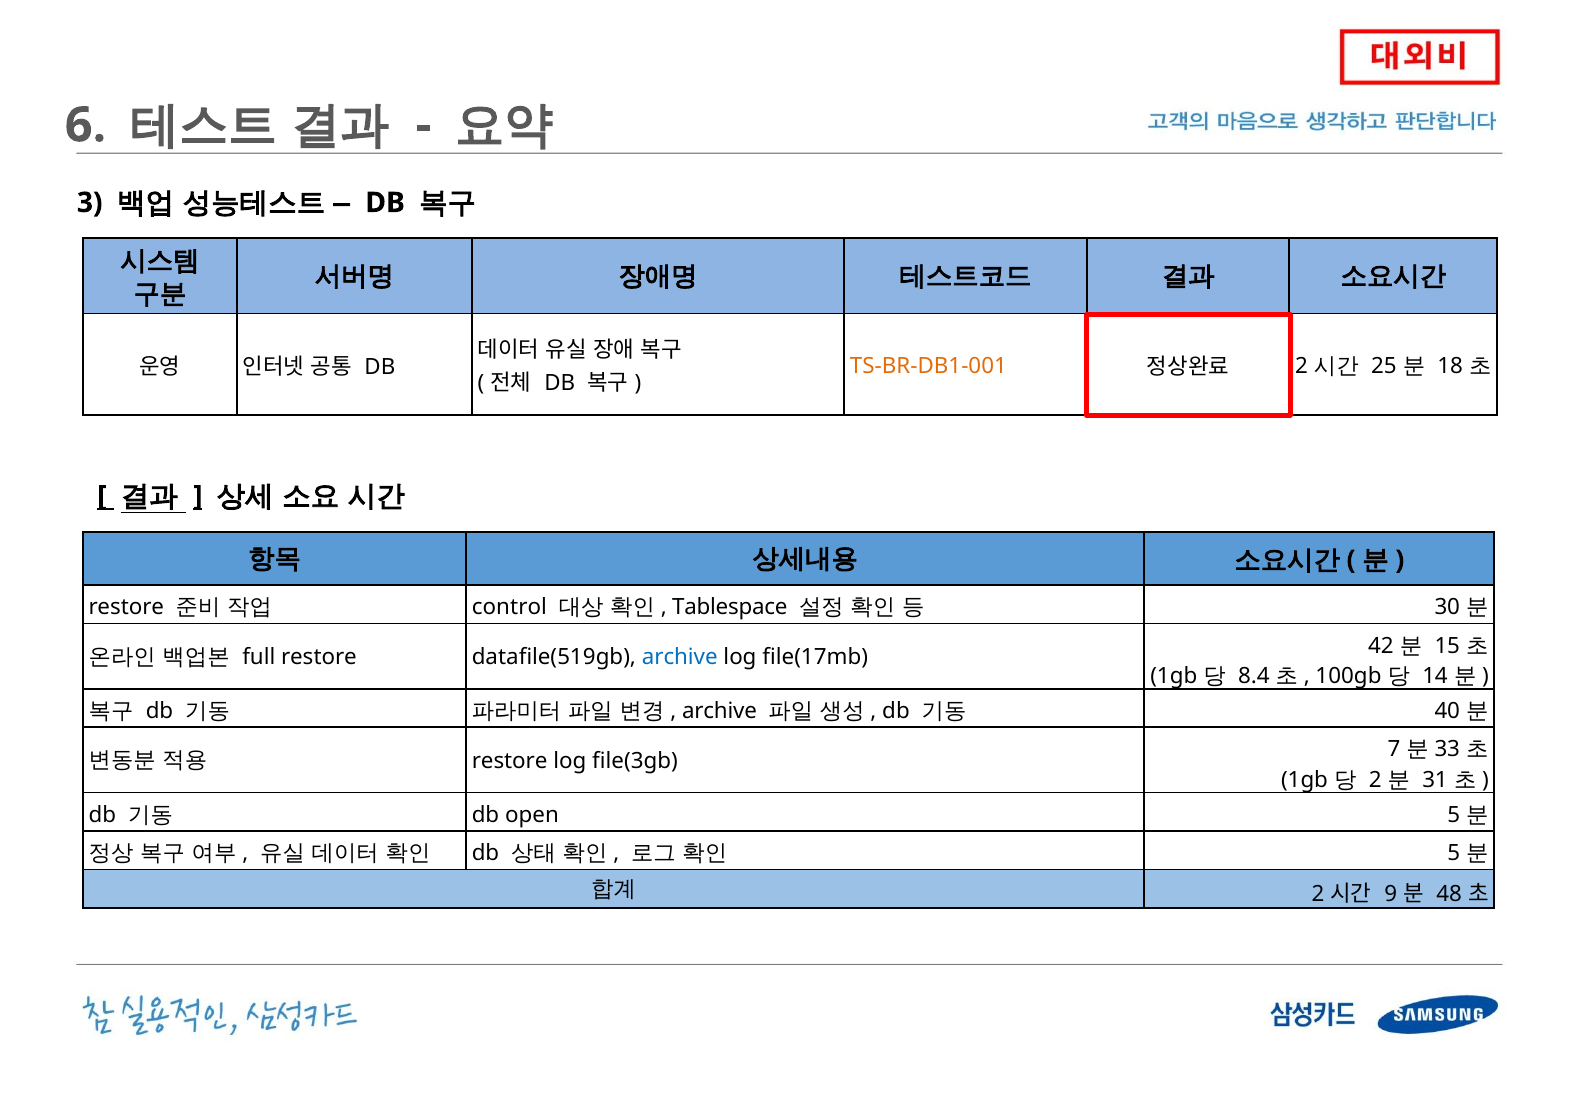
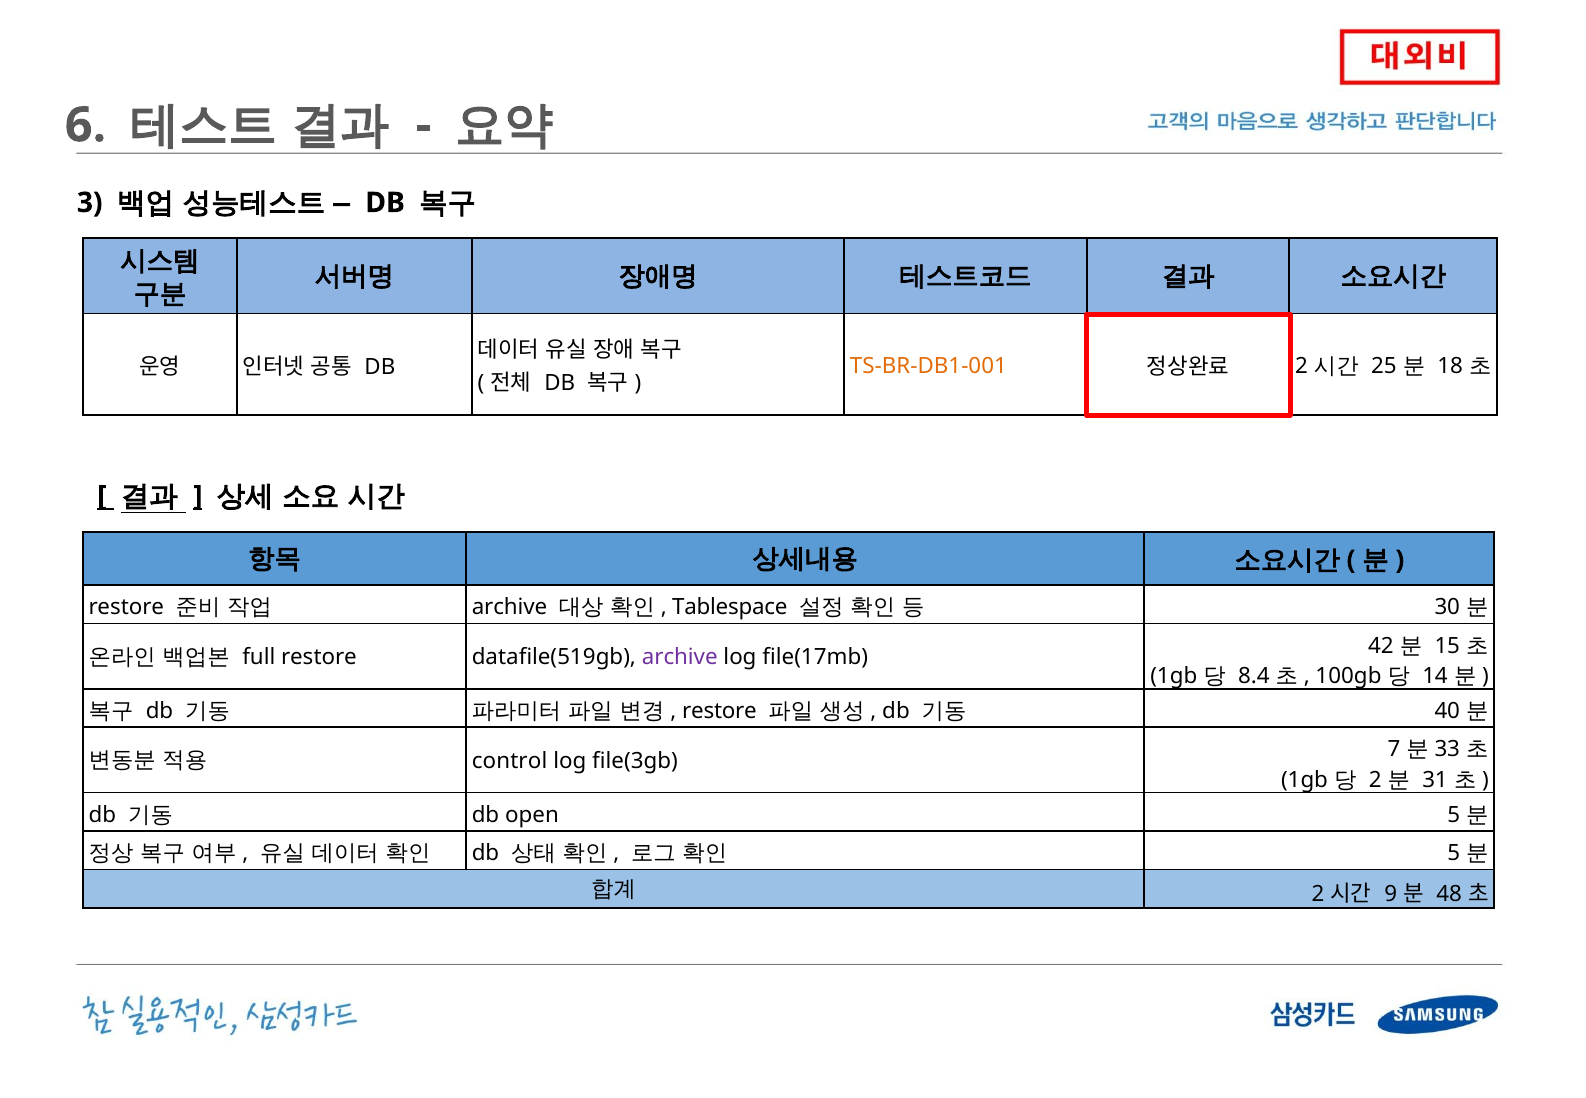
control: control -> archive (509, 607)
archive colour: blue -> purple (680, 657)
archive: archive -> restore (719, 711)
restore: restore -> control (510, 761)
